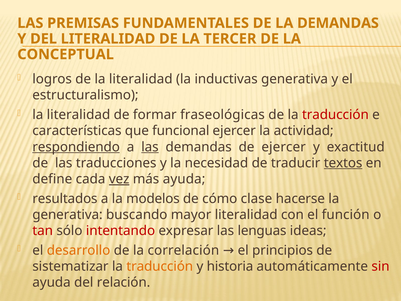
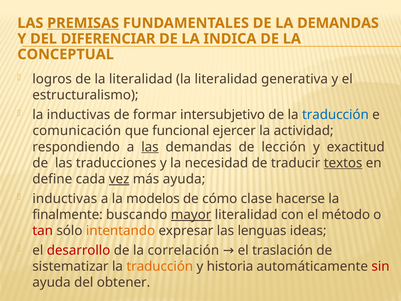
PREMISAS underline: none -> present (83, 23)
DEL LITERALIDAD: LITERALIDAD -> DIFERENCIAR (108, 39)
TERCER: TERCER -> INDICA (230, 39)
inductivas: inductivas -> literalidad (226, 79)
literalidad: literalidad -> inductivas (79, 115)
fraseológicas: fraseológicas -> intersubjetivo (223, 115)
traducción colour: red -> blue (335, 115)
características: características -> comunicación (77, 131)
respondiendo underline: present -> none (76, 147)
de ejercer: ejercer -> lección (284, 147)
resultados: resultados -> inductivas (65, 198)
generativa: generativa -> finalmente (68, 215)
mayor underline: none -> present (191, 215)
función: función -> método (346, 215)
intentando colour: red -> orange (121, 231)
desarrollo colour: orange -> red (79, 250)
principios: principios -> traslación (283, 250)
relación: relación -> obtener (124, 282)
